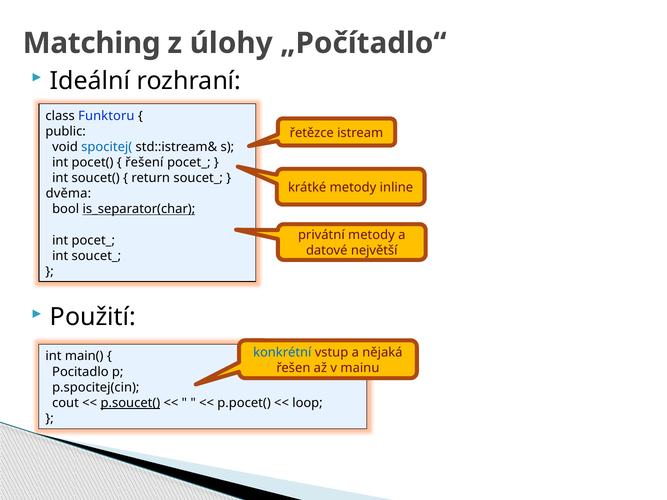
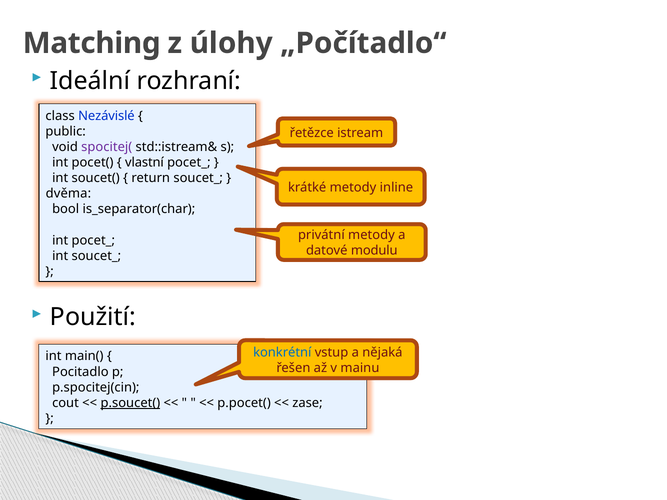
Funktoru: Funktoru -> Nezávislé (106, 116)
spocitej( colour: blue -> purple (107, 147)
řešení: řešení -> vlastní (144, 163)
is_separator(char underline: present -> none (139, 209)
největší: největší -> modulu (374, 251)
loop: loop -> zase (307, 403)
